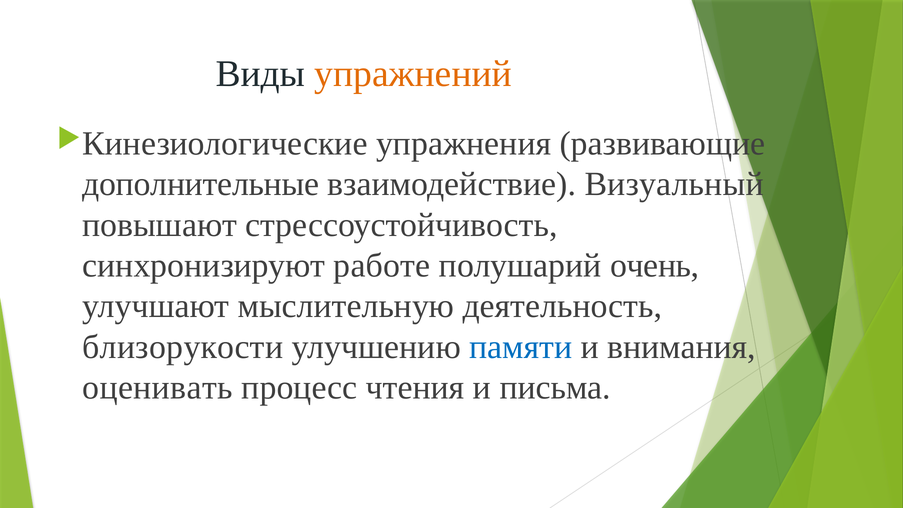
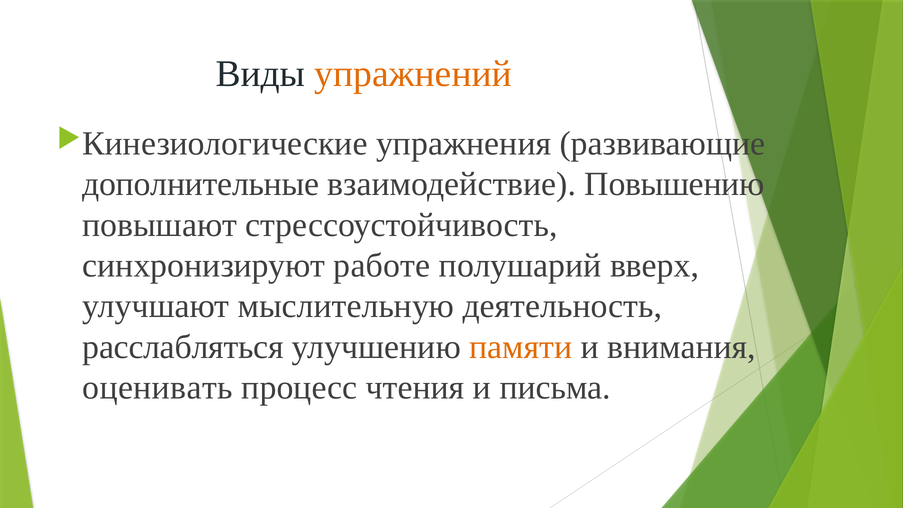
Визуальный: Визуальный -> Повышению (674, 184)
очень: очень -> вверх (655, 266)
близорукости: близорукости -> расслабляться (183, 347)
памяти colour: blue -> orange (521, 347)
